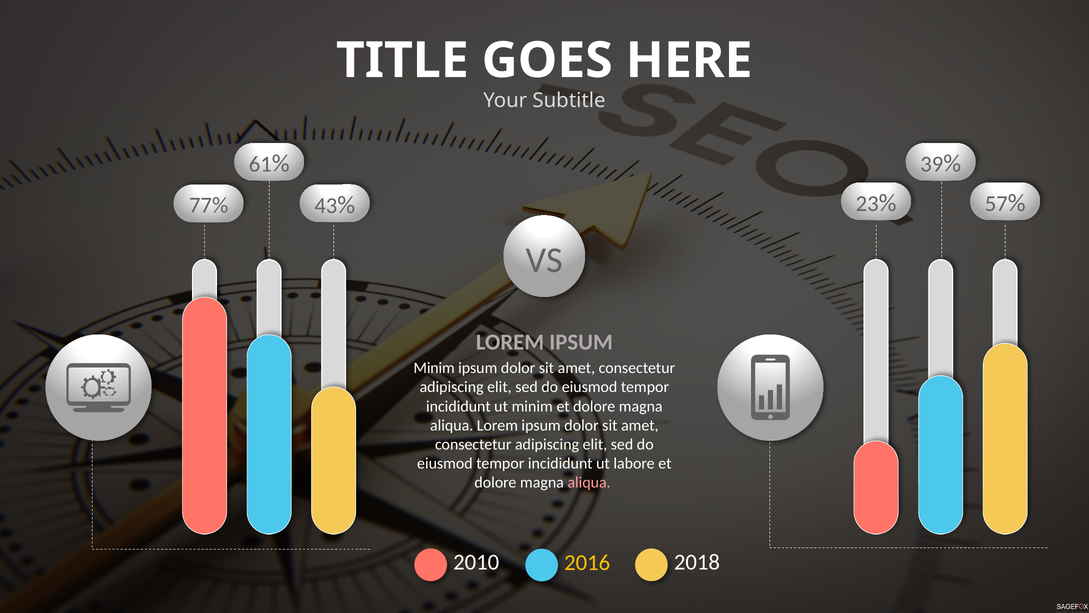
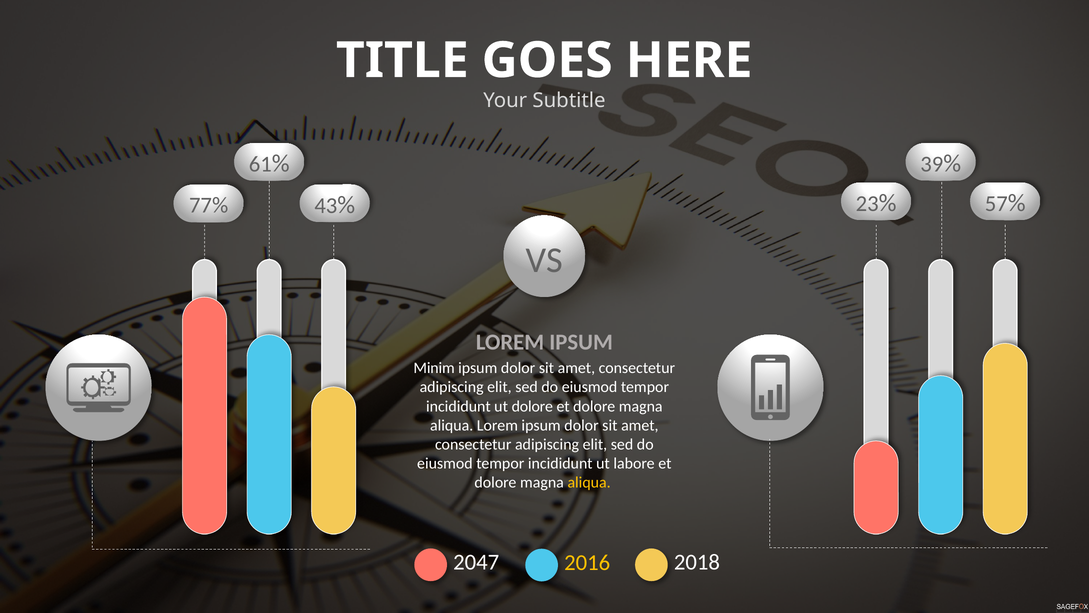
ut minim: minim -> dolore (532, 406)
aliqua colour: pink -> yellow (589, 482)
2010: 2010 -> 2047 (476, 562)
